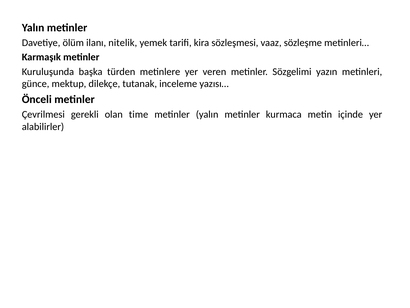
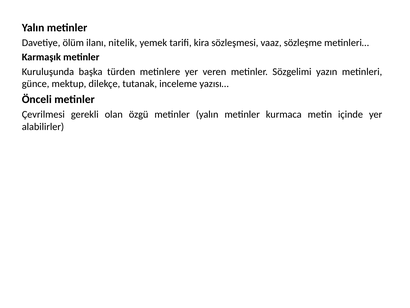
time: time -> özgü (139, 114)
